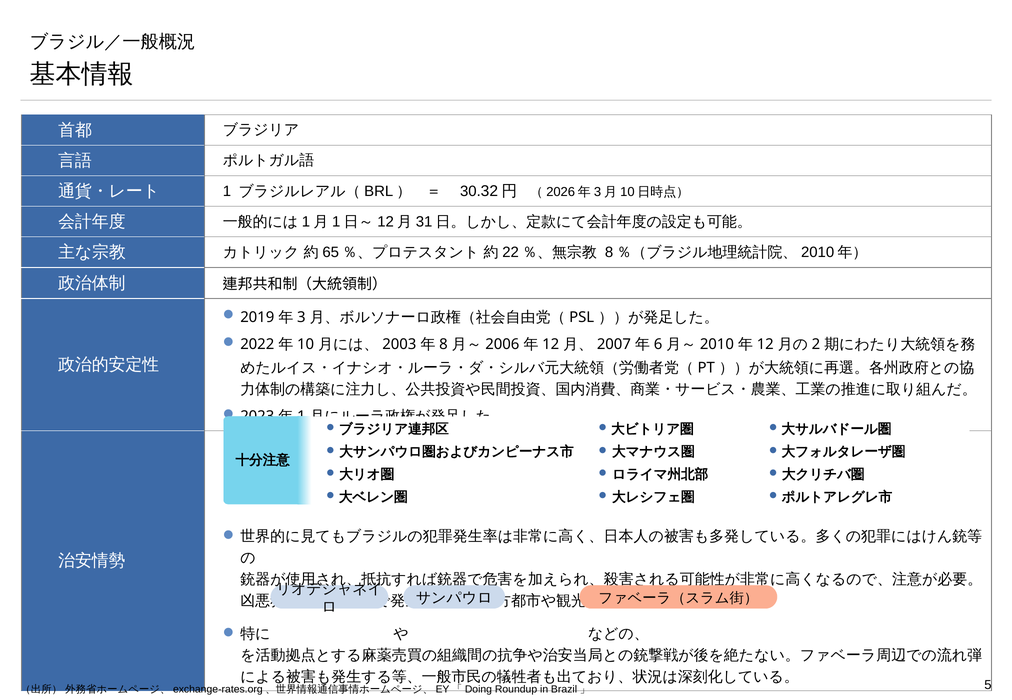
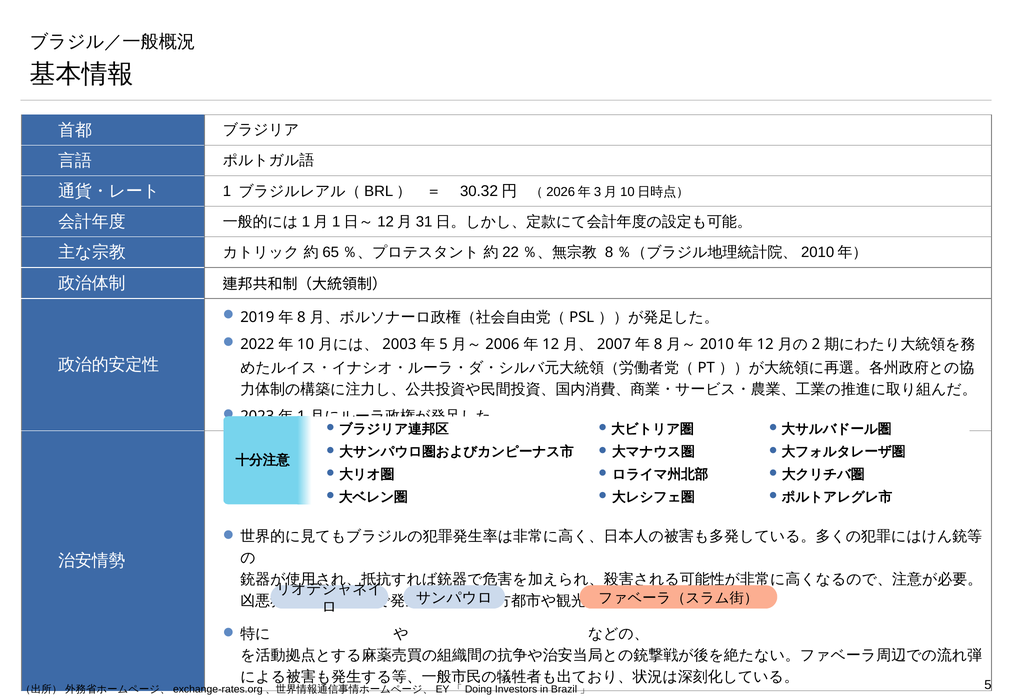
3: 3 -> 8 (301, 317)
8: 8 -> 5 (443, 345)
6: 6 -> 8 (658, 345)
Roundup: Roundup -> Investors (516, 690)
